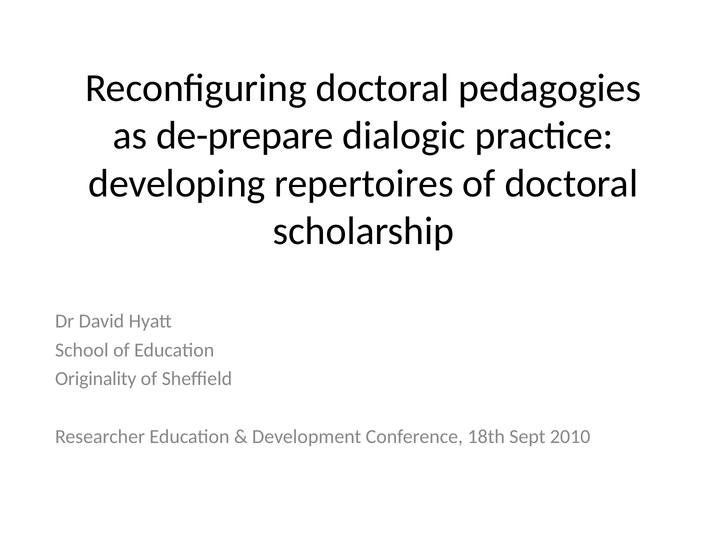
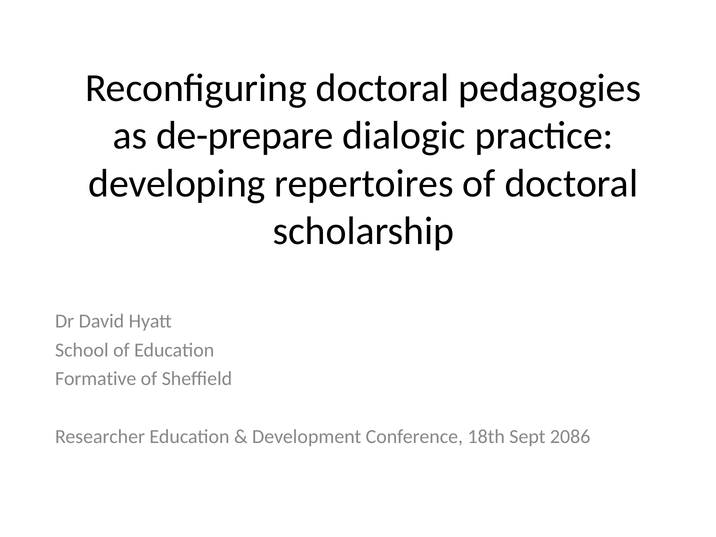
Originality: Originality -> Formative (96, 379)
2010: 2010 -> 2086 (570, 437)
